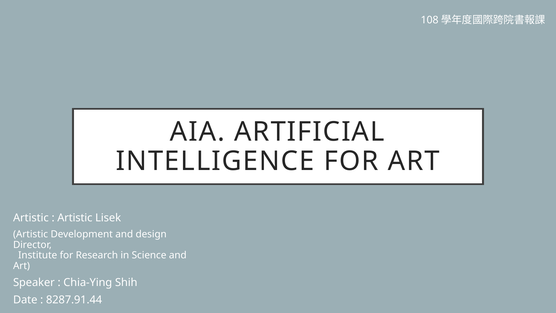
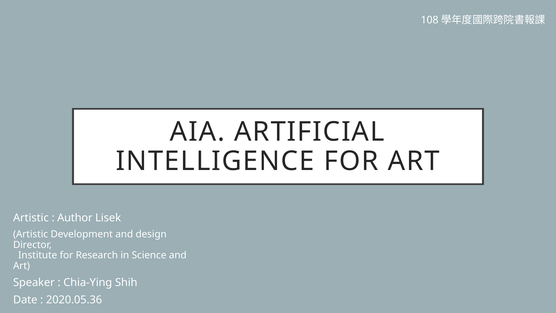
Artistic: Artistic -> Author (75, 218)
8287.91.44: 8287.91.44 -> 2020.05.36 (74, 300)
